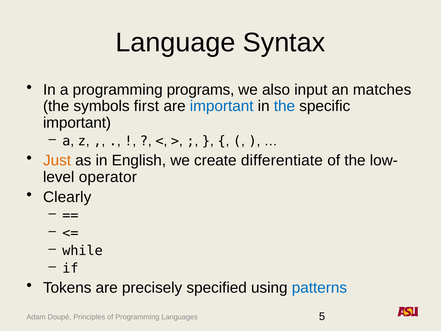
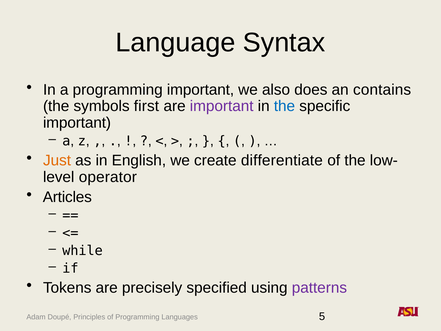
programming programs: programs -> important (200, 90)
input: input -> does (311, 90)
matches: matches -> contains (382, 90)
important colour: blue -> purple (222, 106)
Clearly: Clearly -> Articles (67, 197)
patterns colour: blue -> purple (319, 288)
